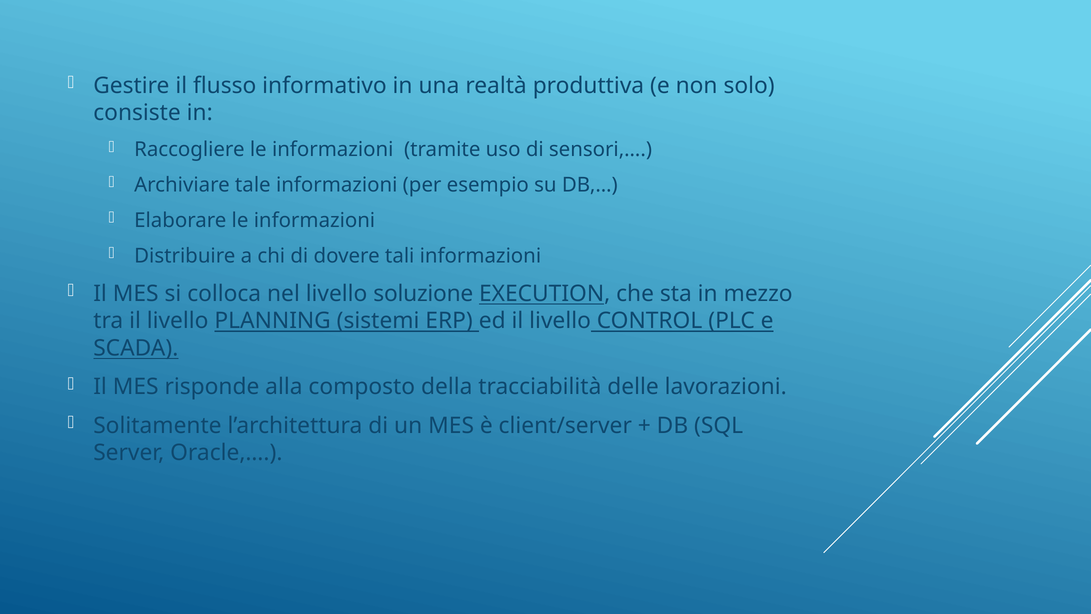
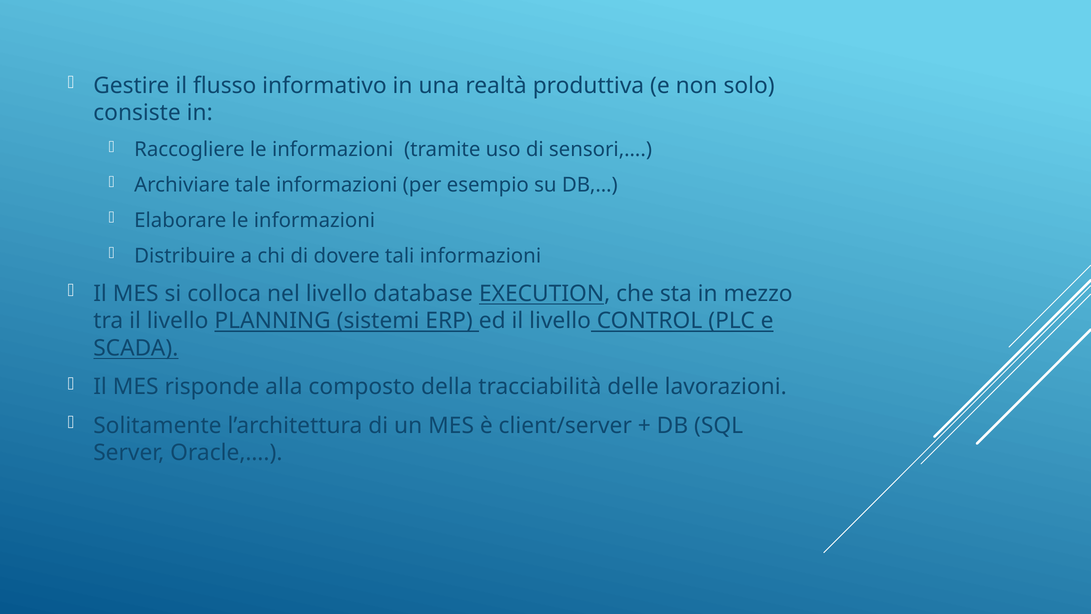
soluzione: soluzione -> database (423, 293)
